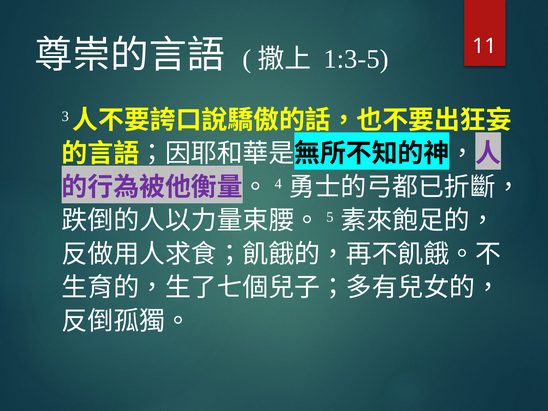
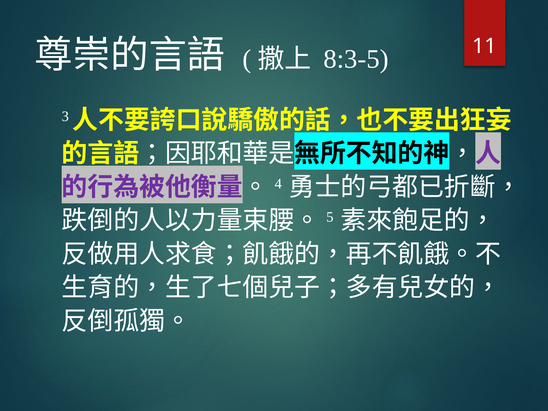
1:3-5: 1:3-5 -> 8:3-5 (356, 59)
